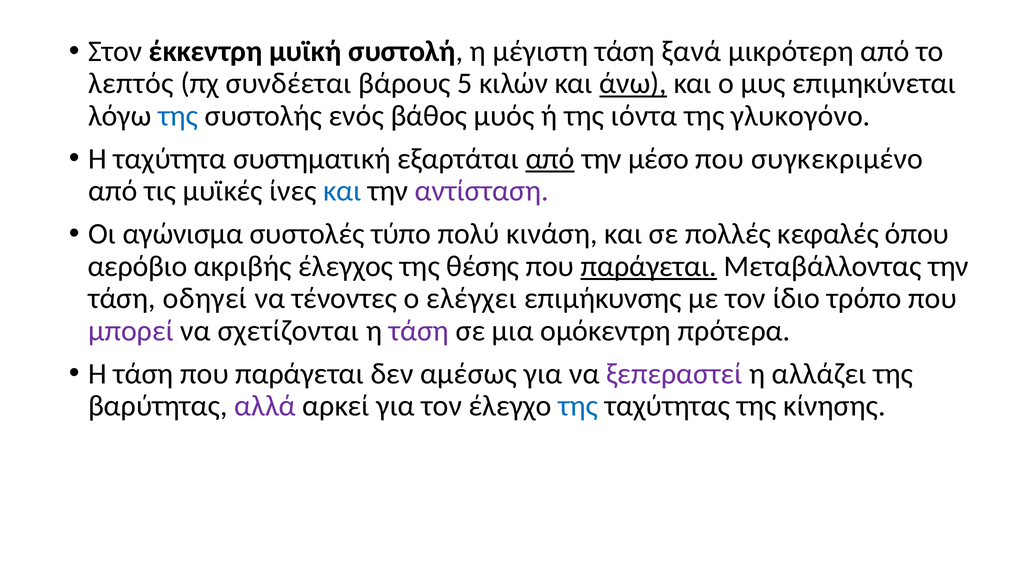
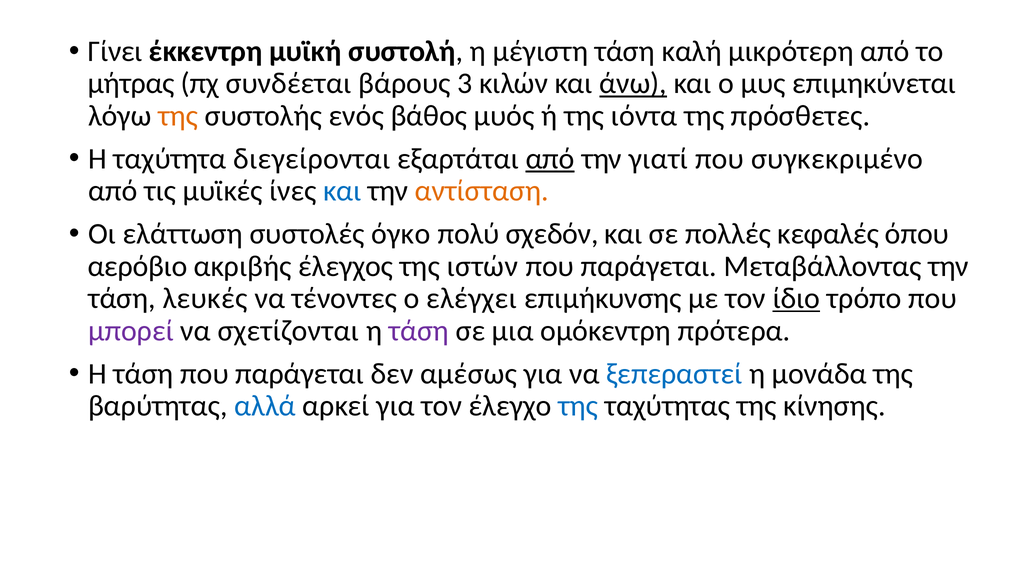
Στον: Στον -> Γίνει (115, 51)
ξανά: ξανά -> καλή (692, 51)
λεπτός: λεπτός -> μήτρας (131, 84)
5: 5 -> 3 (465, 84)
της colour: blue -> orange (178, 116)
γλυκογόνο: γλυκογόνο -> πρόσθετες (801, 116)
συστηματική: συστηματική -> διεγείρονται (312, 159)
μέσο: μέσο -> γιατί (658, 159)
αντίσταση colour: purple -> orange (482, 191)
αγώνισμα: αγώνισμα -> ελάττωση (183, 234)
τύπο: τύπο -> όγκο (401, 234)
κινάση: κινάση -> σχεδόν (552, 234)
θέσης: θέσης -> ιστών (482, 266)
παράγεται underline: present -> none (649, 266)
οδηγεί: οδηγεί -> λευκές (205, 299)
ίδιο underline: none -> present (796, 299)
ξεπεραστεί colour: purple -> blue (674, 374)
αλλάζει: αλλάζει -> μονάδα (819, 374)
αλλά colour: purple -> blue (265, 406)
